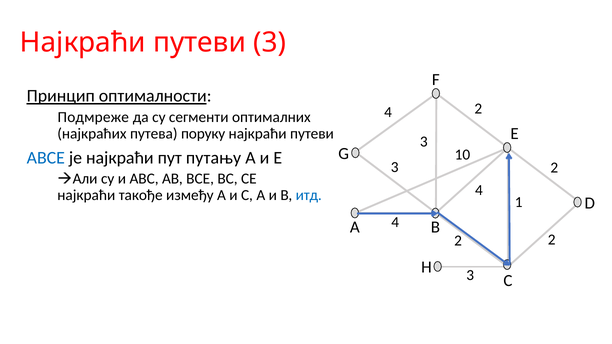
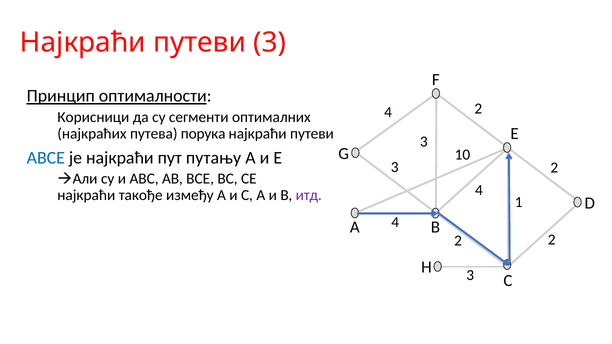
Подмреже: Подмреже -> Корисници (93, 117)
поруку: поруку -> порука (203, 134)
итд colour: blue -> purple (309, 195)
